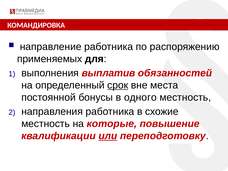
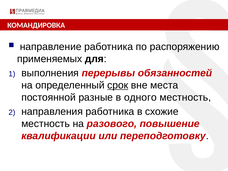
выплатив: выплатив -> перерывы (108, 73)
бонусы: бонусы -> разные (96, 97)
которые: которые -> разового (112, 124)
или underline: present -> none (108, 136)
